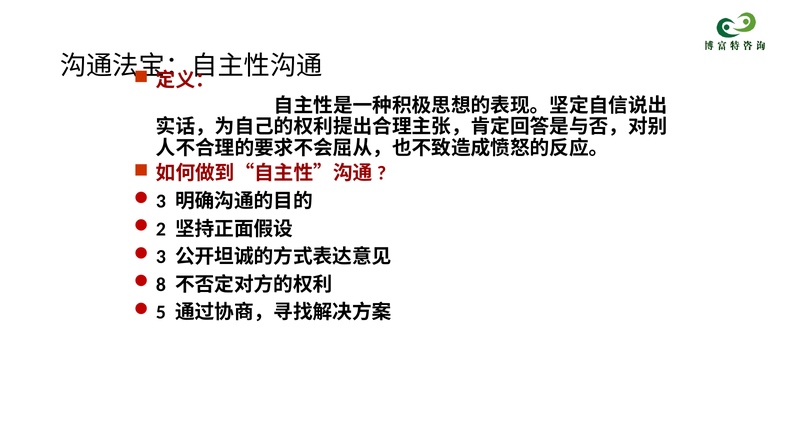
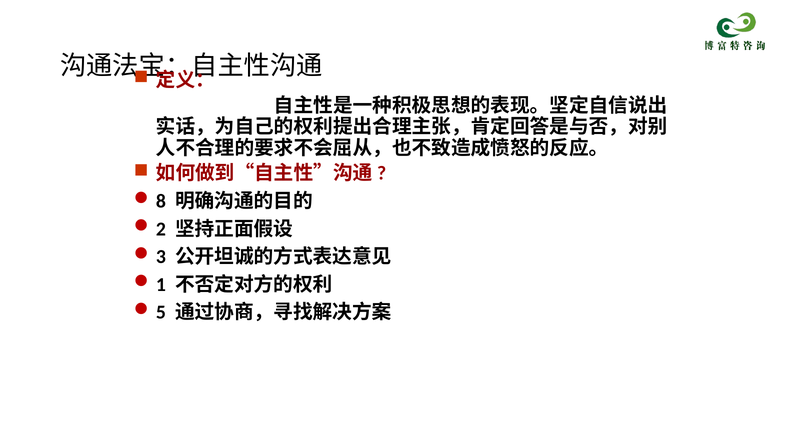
3: 3 -> 8 (161, 201)
8: 8 -> 1 (161, 284)
